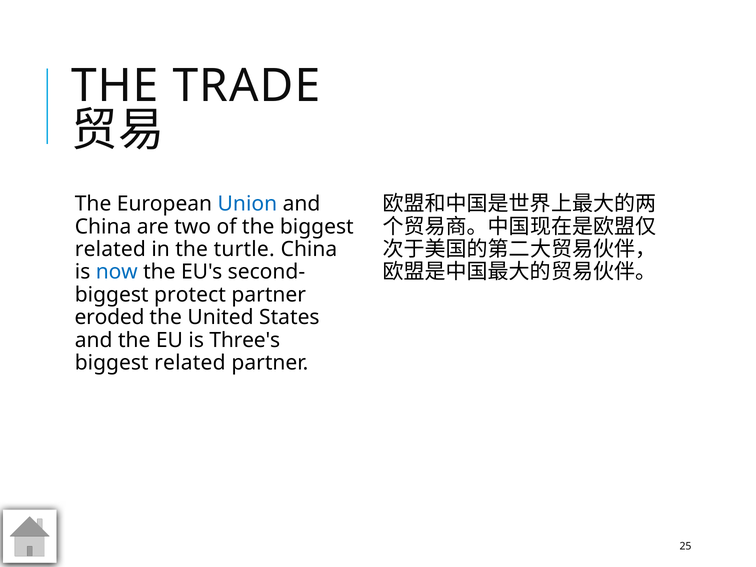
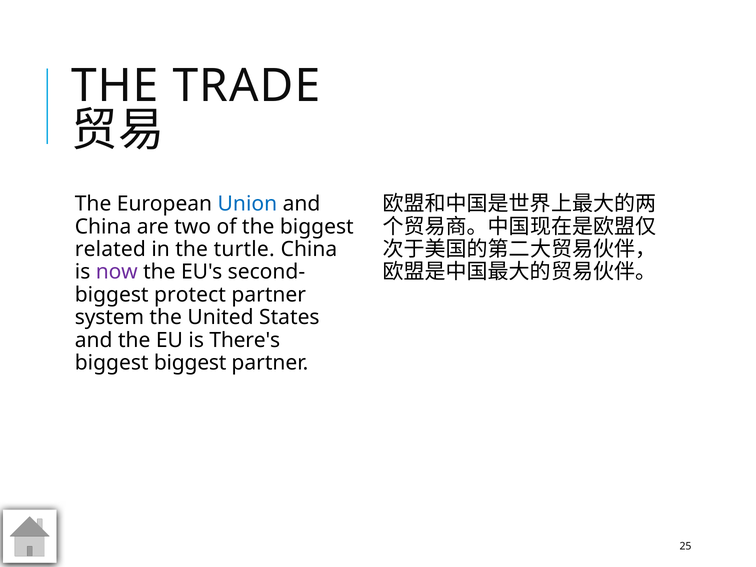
now colour: blue -> purple (117, 272)
eroded: eroded -> system (109, 317)
Three's: Three's -> There's (245, 340)
related: related -> biggest (190, 363)
